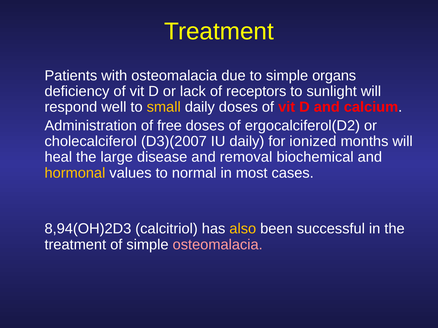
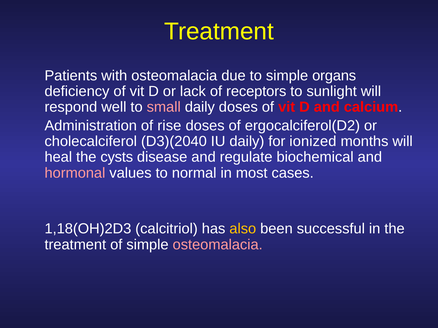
small colour: yellow -> pink (164, 107)
free: free -> rise (169, 126)
D3)(2007: D3)(2007 -> D3)(2040 (174, 142)
large: large -> cysts (117, 157)
removal: removal -> regulate (246, 157)
hormonal colour: yellow -> pink (75, 173)
8,94(OH)2D3: 8,94(OH)2D3 -> 1,18(OH)2D3 (88, 229)
